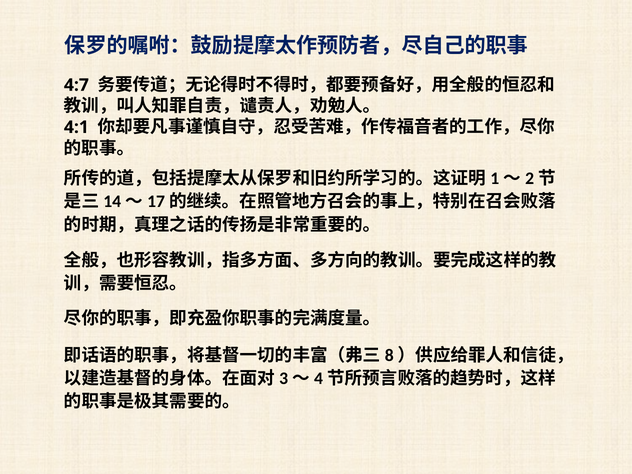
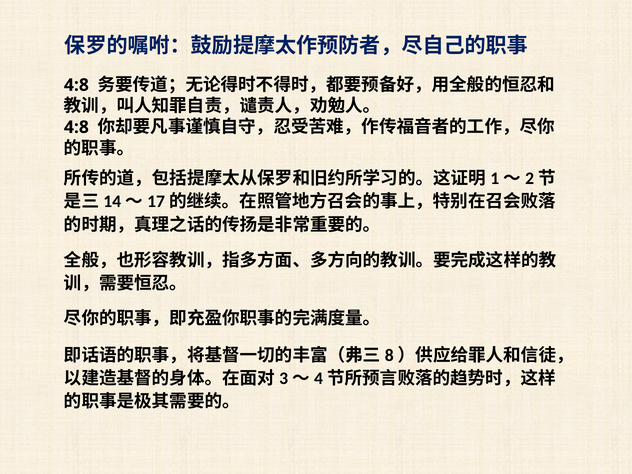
4:7: 4:7 -> 4:8 (76, 85)
4:1: 4:1 -> 4:8 (76, 127)
